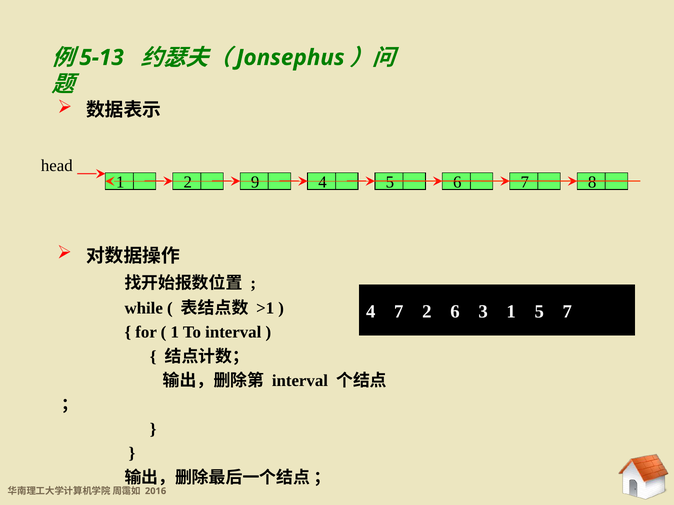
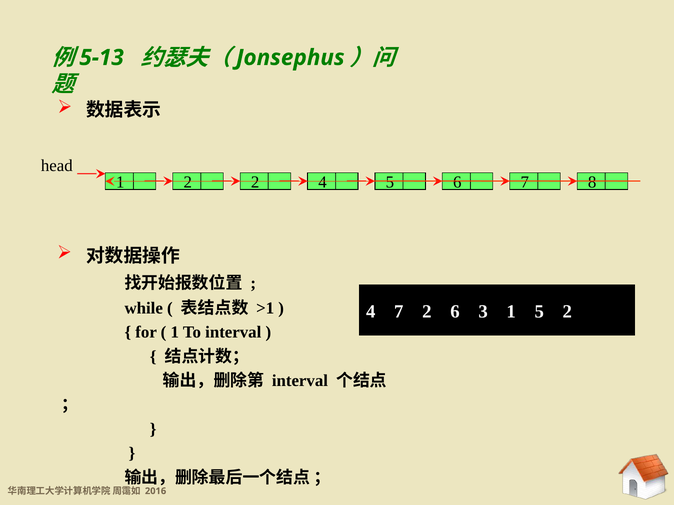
2 9: 9 -> 2 (255, 182)
5 7: 7 -> 2 (567, 312)
